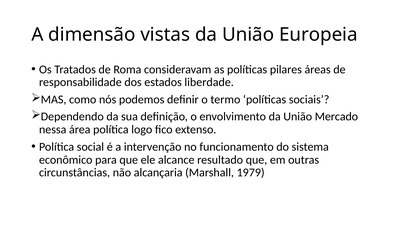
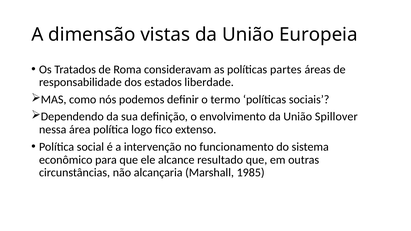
pilares: pilares -> partes (286, 69)
Mercado: Mercado -> Spillover (336, 117)
1979: 1979 -> 1985 (251, 173)
